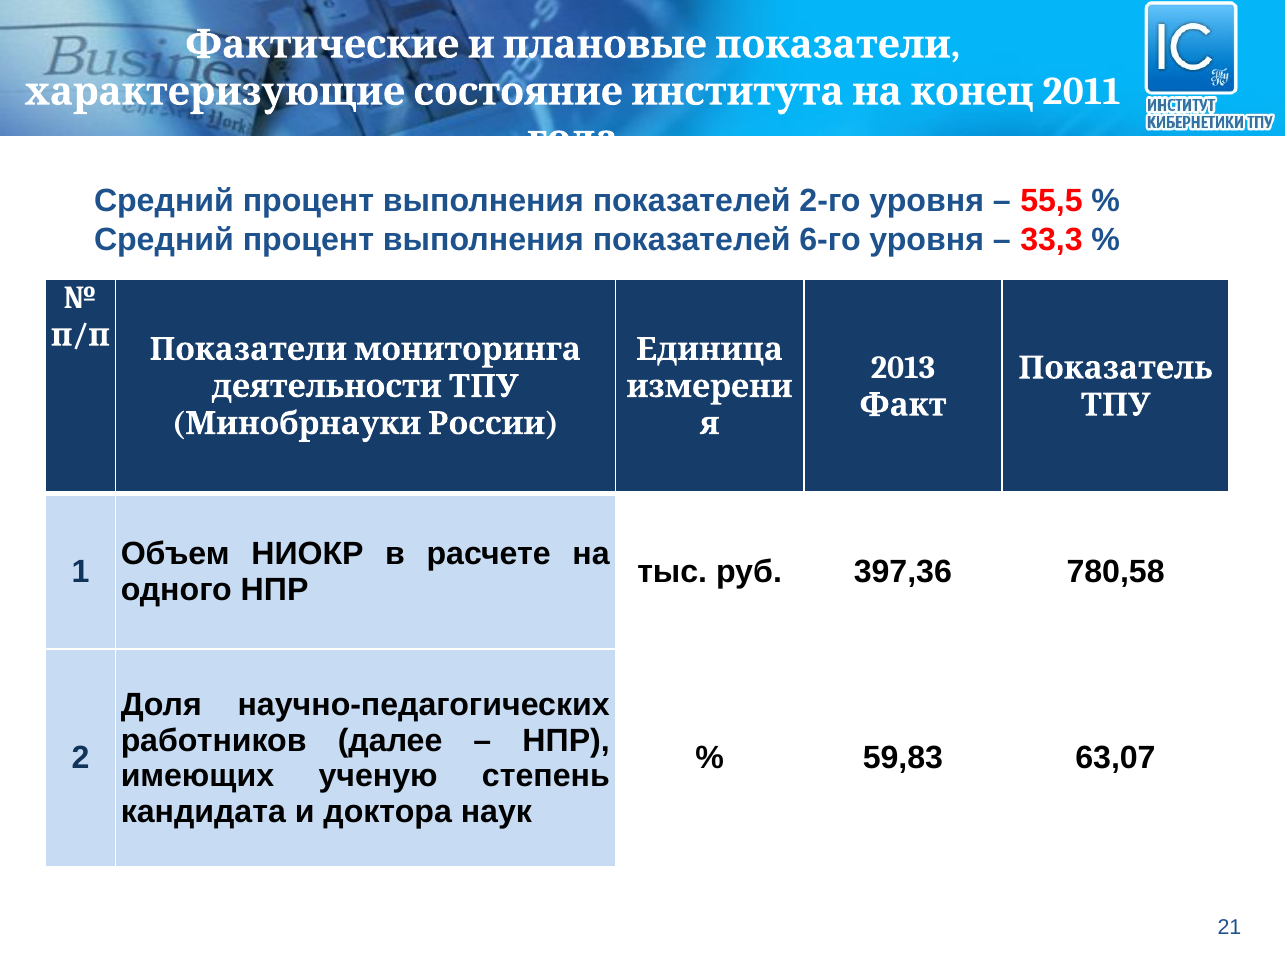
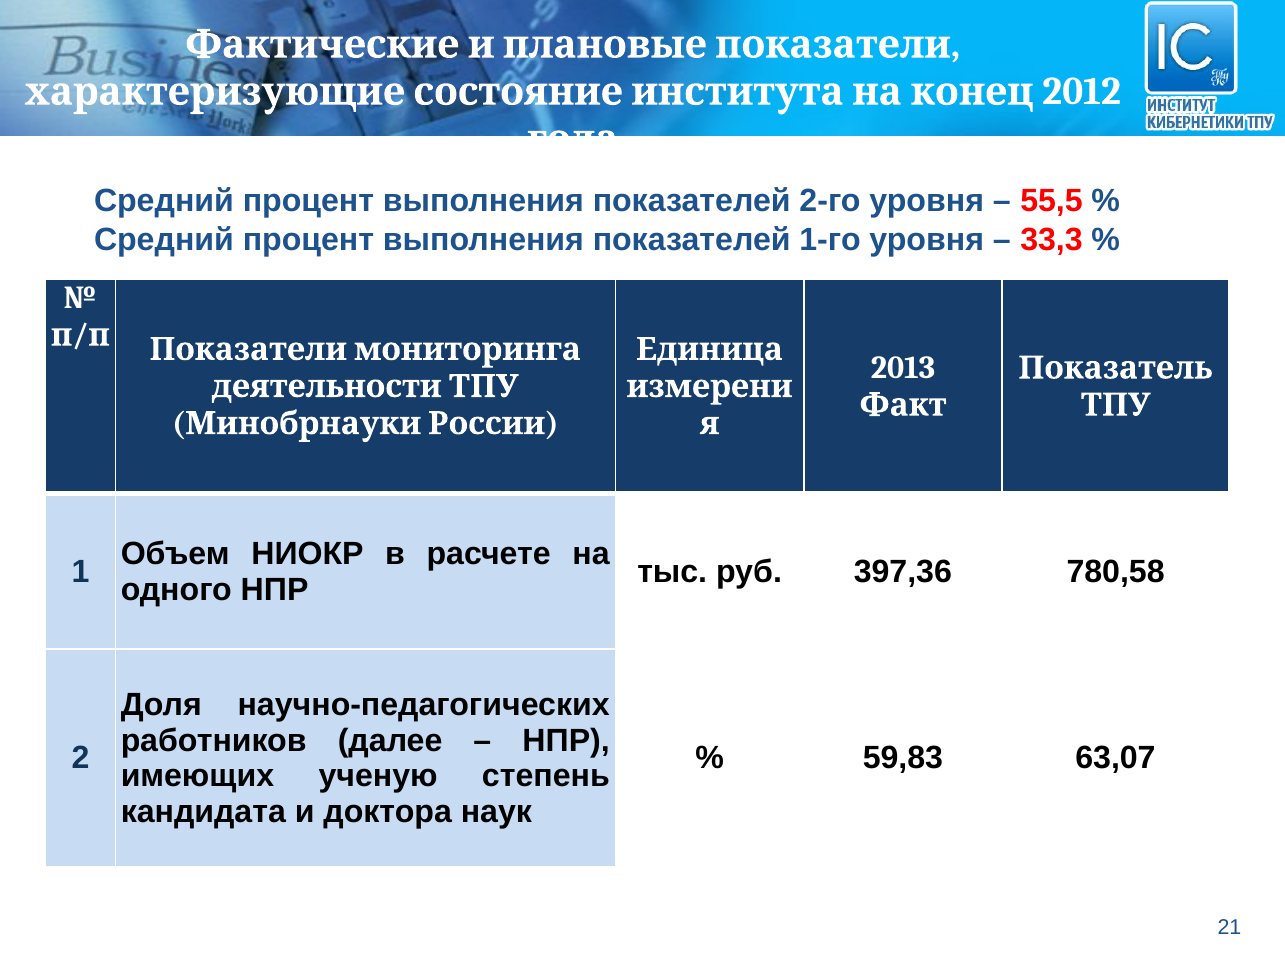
2011: 2011 -> 2012 (1082, 92)
6-го: 6-го -> 1-го (830, 240)
